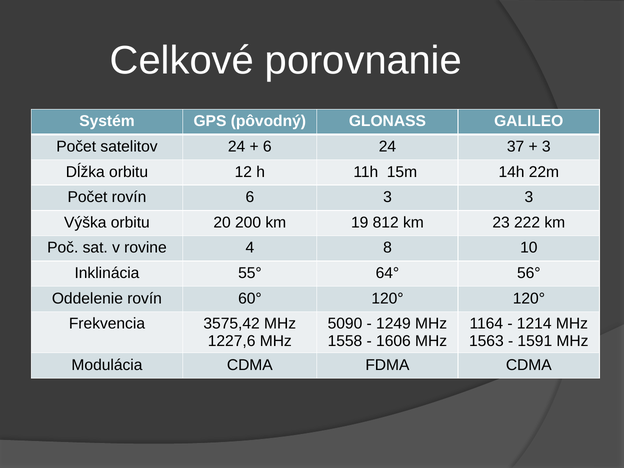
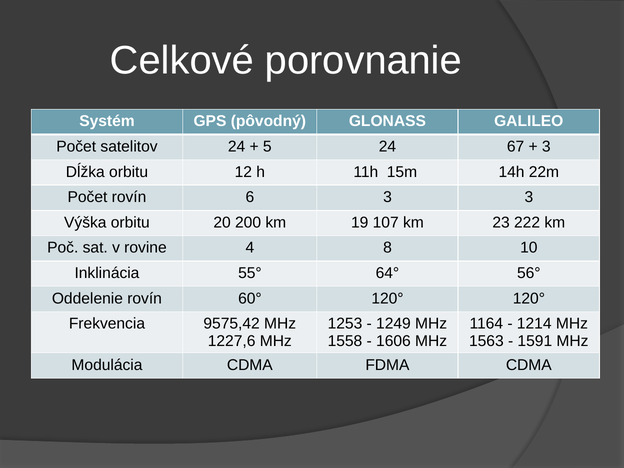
6: 6 -> 5 (267, 147)
37: 37 -> 67 (516, 147)
812: 812 -> 107 (386, 223)
3575,42: 3575,42 -> 9575,42 (232, 324)
5090: 5090 -> 1253 (345, 324)
